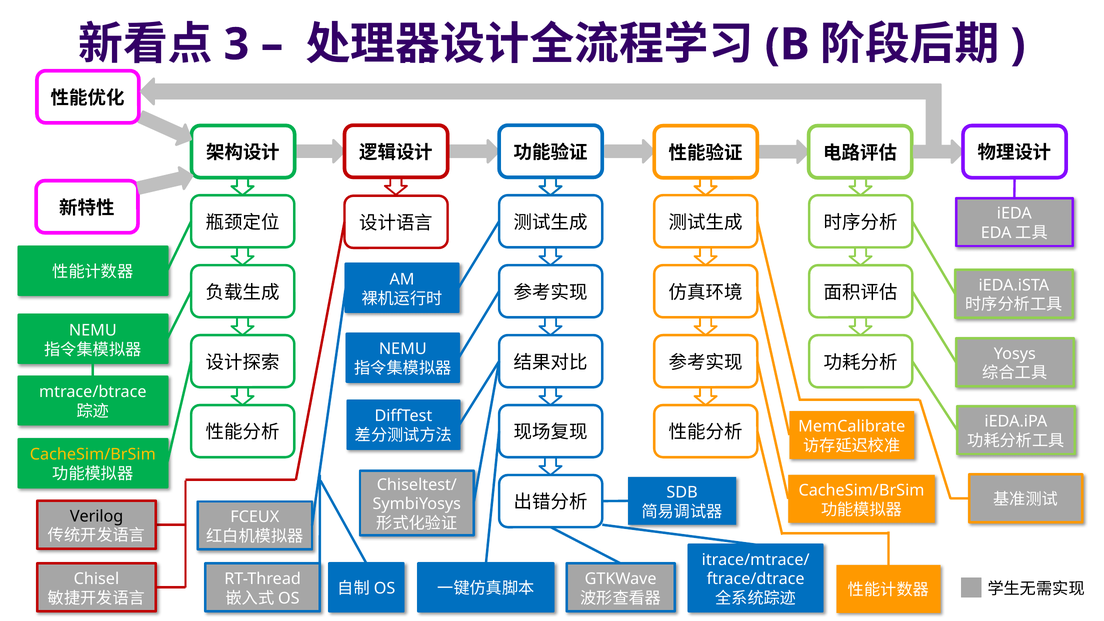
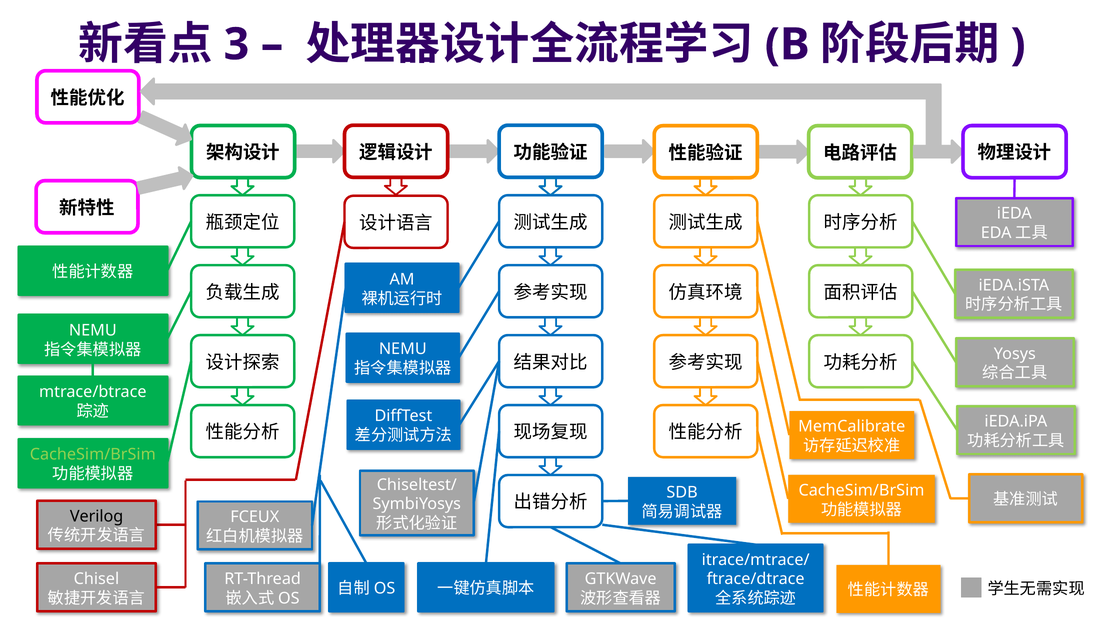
CacheSim/BrSim colour: yellow -> light green (93, 455)
